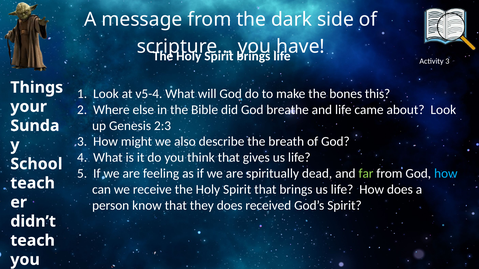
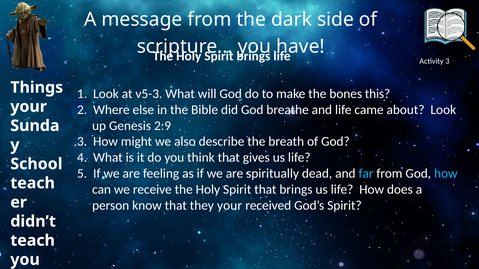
v5-4: v5-4 -> v5-3 (149, 94)
2:3: 2:3 -> 2:9 (163, 126)
far colour: light green -> light blue (366, 174)
they does: does -> your (230, 206)
